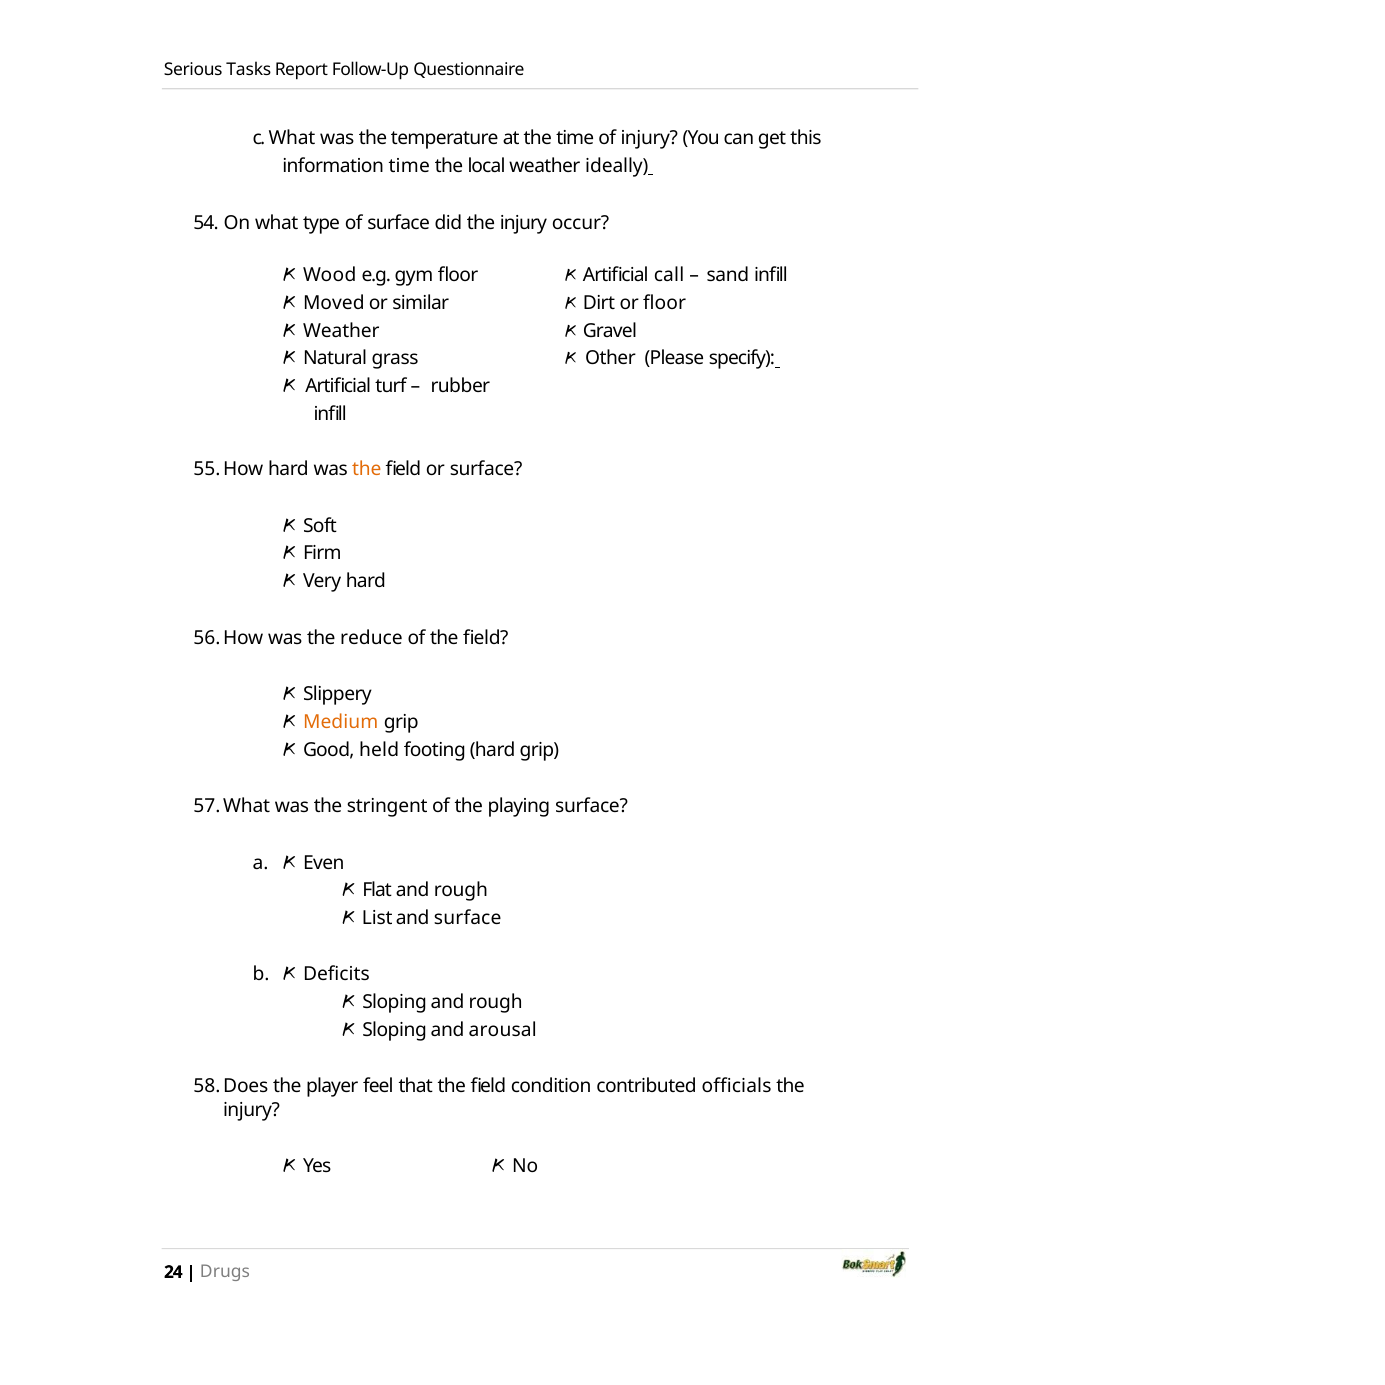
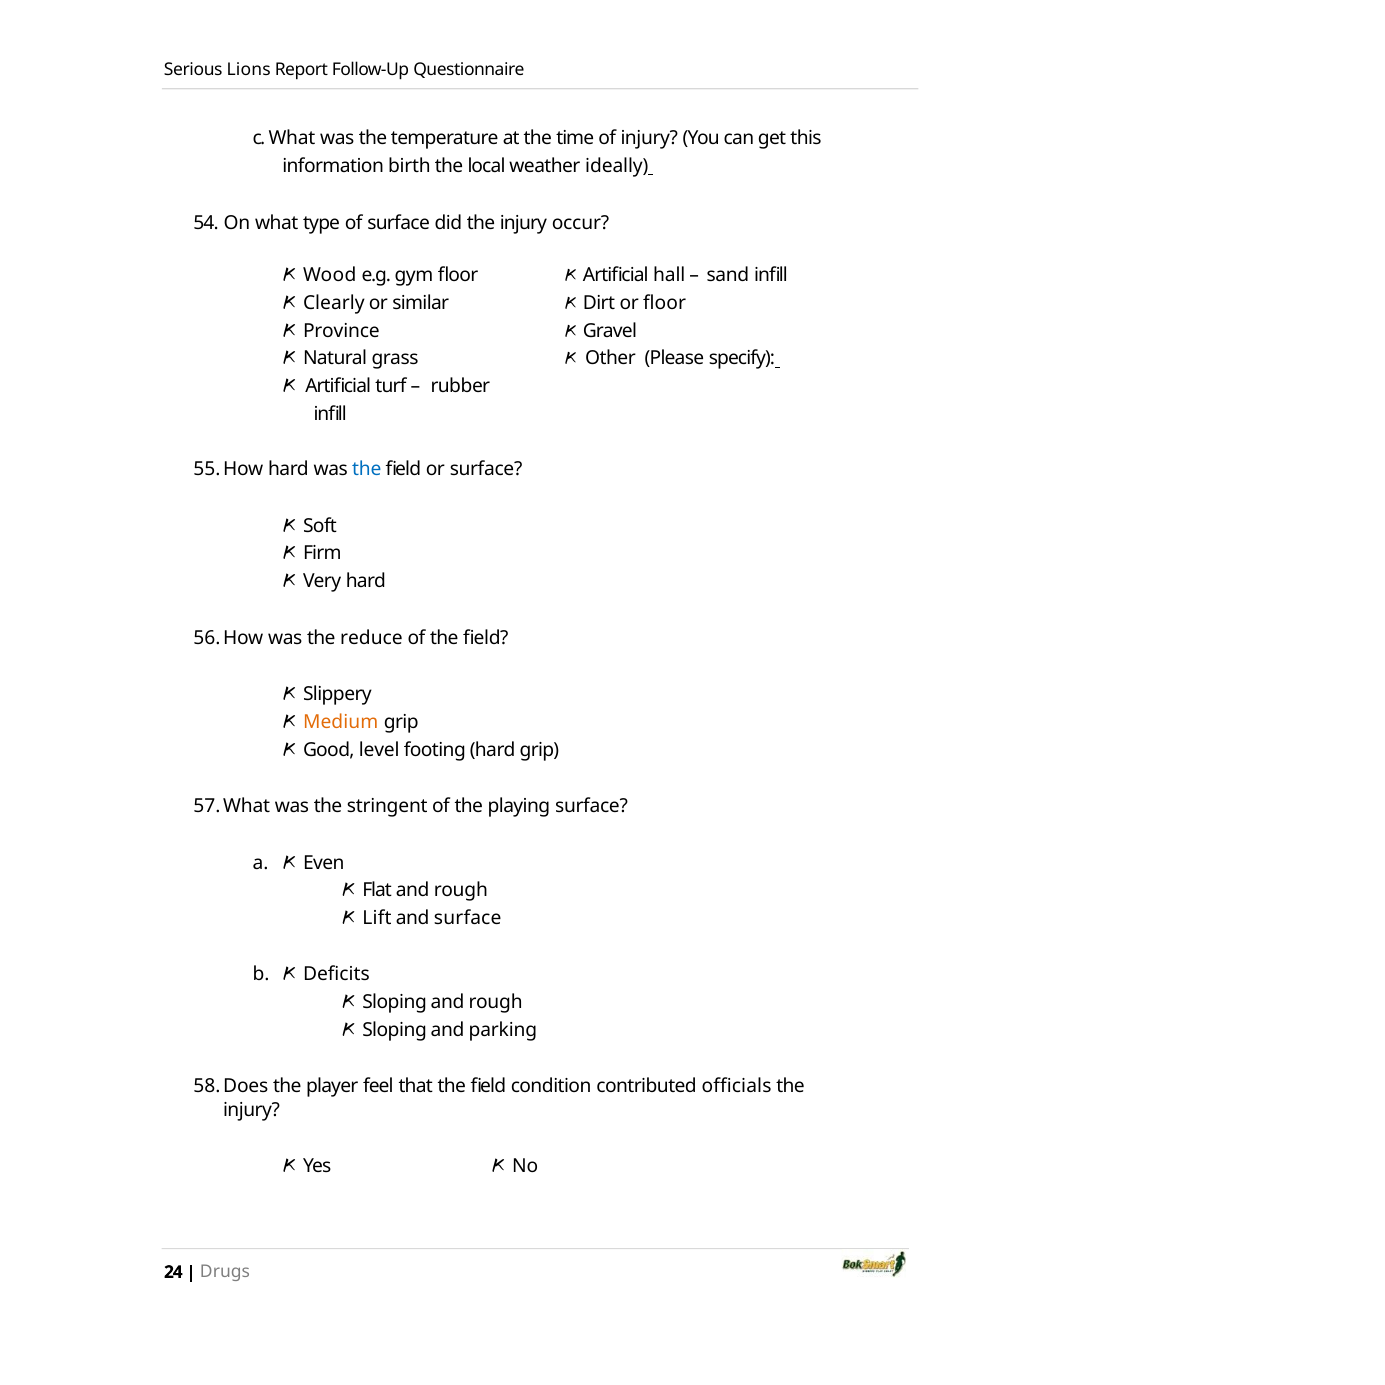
Tasks: Tasks -> Lions (249, 70)
information time: time -> birth (409, 166)
call: call -> hall (669, 275)
Moved: Moved -> Clearly (334, 303)
Weather: Weather -> Province (341, 331)
the colour: orange -> blue (367, 469)
held: held -> level (379, 750)
List: List -> Lift (377, 918)
arousal: arousal -> parking (503, 1030)
